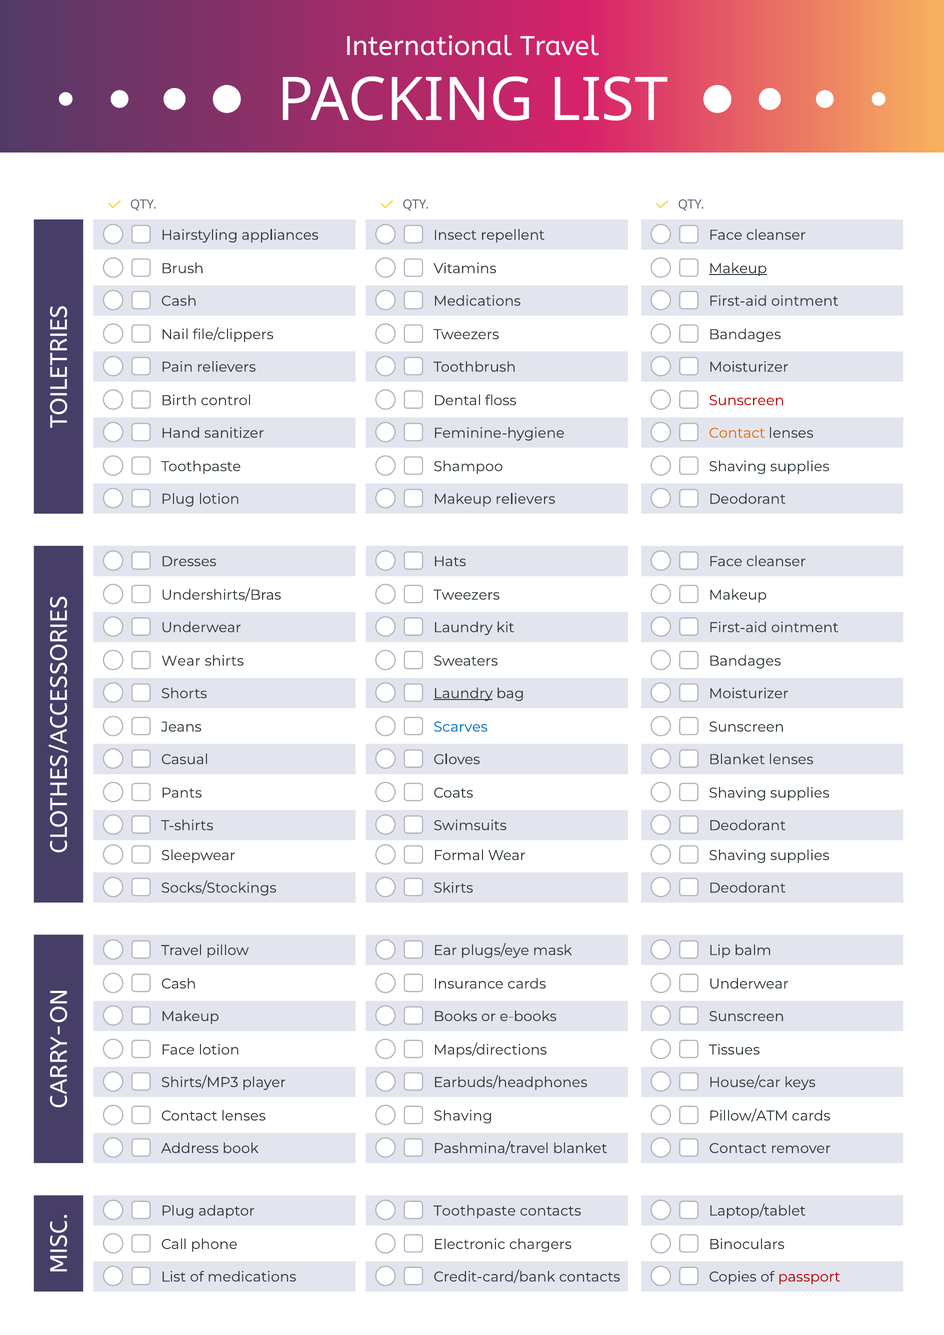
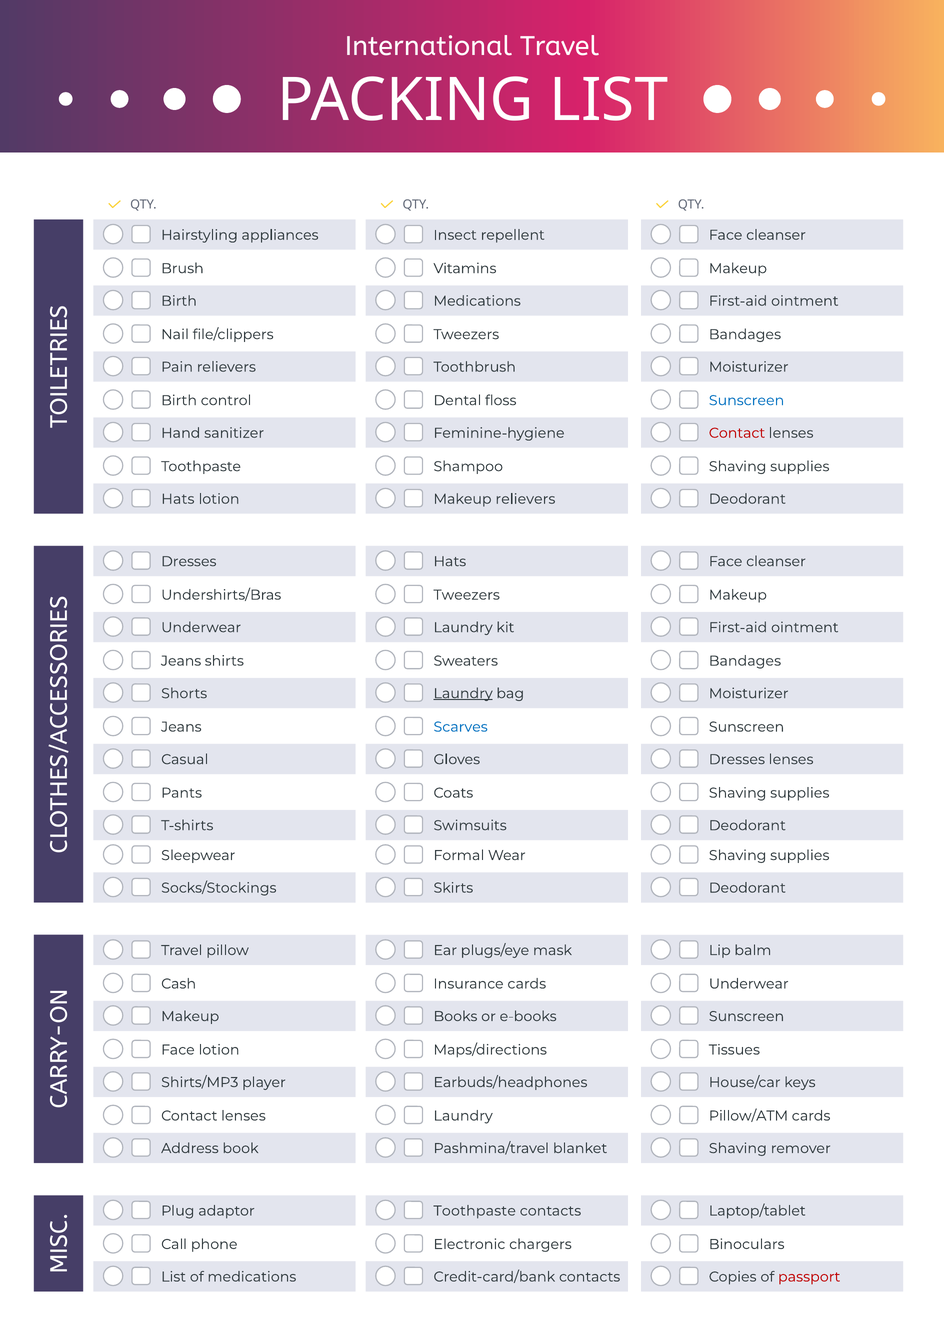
Makeup underline: present -> none (738, 269)
Cash: Cash -> Birth (179, 301)
Sunscreen colour: red -> blue (747, 400)
Contact colour: orange -> red (737, 433)
Plug: Plug -> Hats (178, 499)
Wear: Wear -> Jeans (181, 661)
Blanket: Blanket -> Dresses (737, 760)
Shaving: Shaving -> Laundry (463, 1116)
Contact: Contact -> Shaving (738, 1148)
